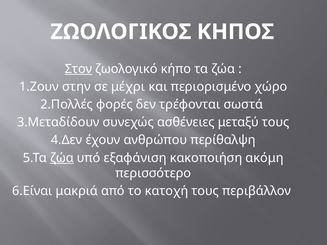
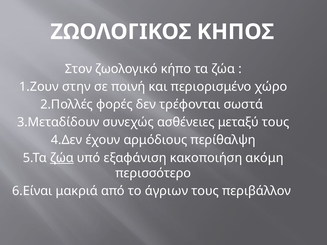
Στον underline: present -> none (78, 69)
μέχρι: μέχρι -> ποινή (128, 87)
ανθρώπου: ανθρώπου -> αρμόδιους (155, 140)
κατοχή: κατοχή -> άγριων (166, 191)
